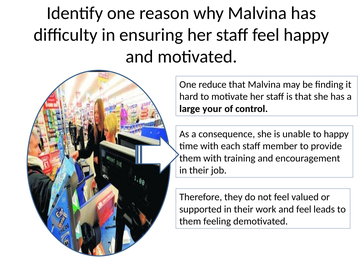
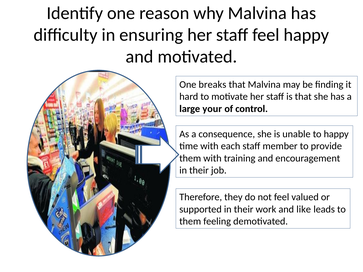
reduce: reduce -> breaks (212, 85)
and feel: feel -> like (304, 209)
